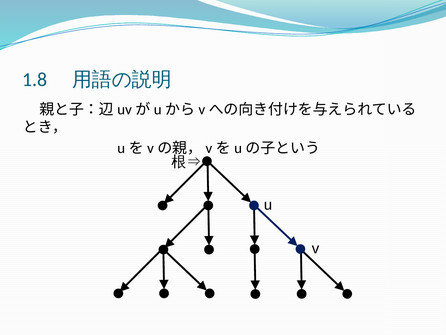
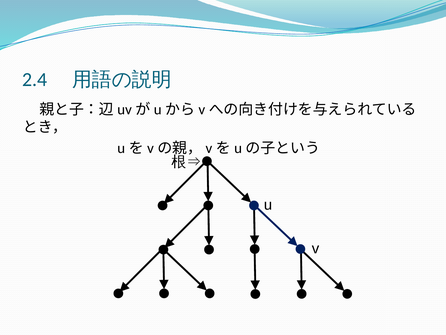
1.8: 1.8 -> 2.4 (35, 80)
